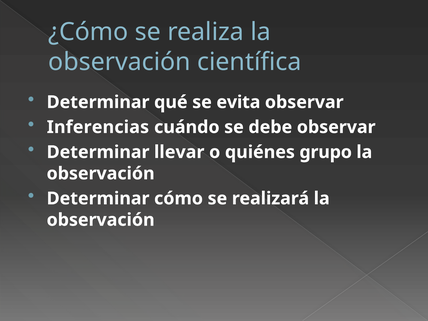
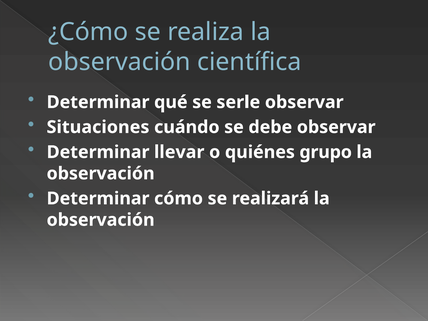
evita: evita -> serle (238, 102)
Inferencias: Inferencias -> Situaciones (98, 127)
